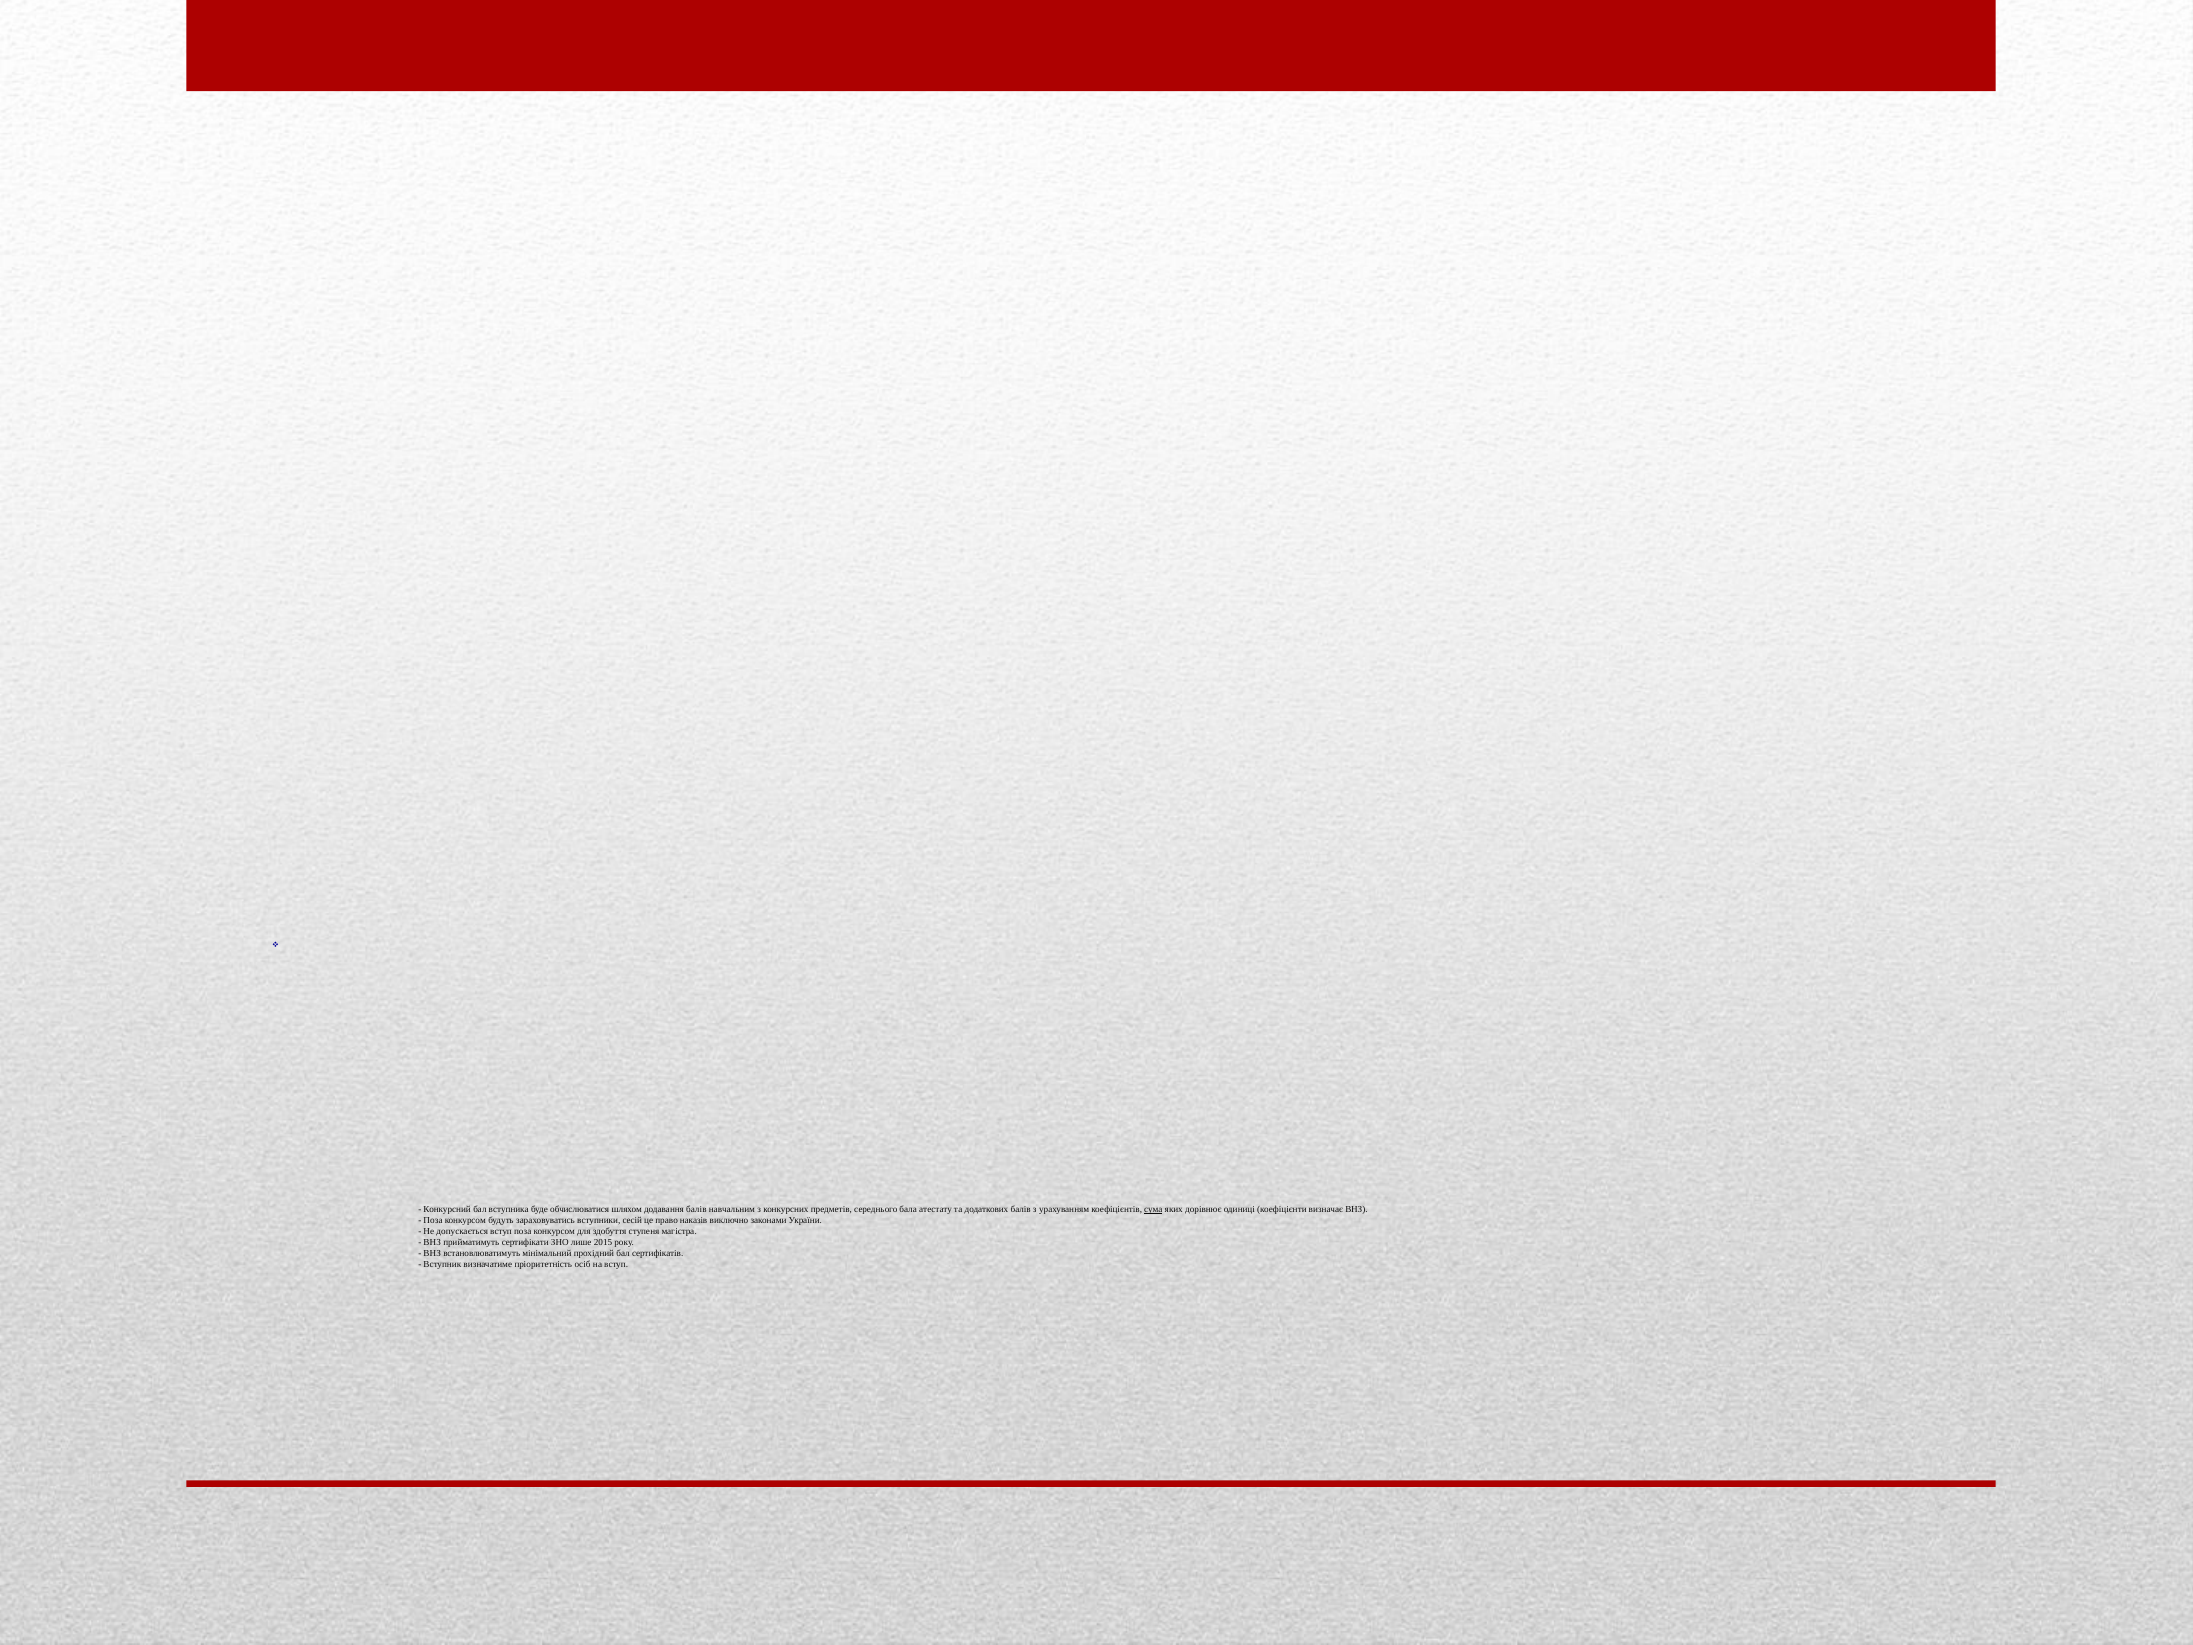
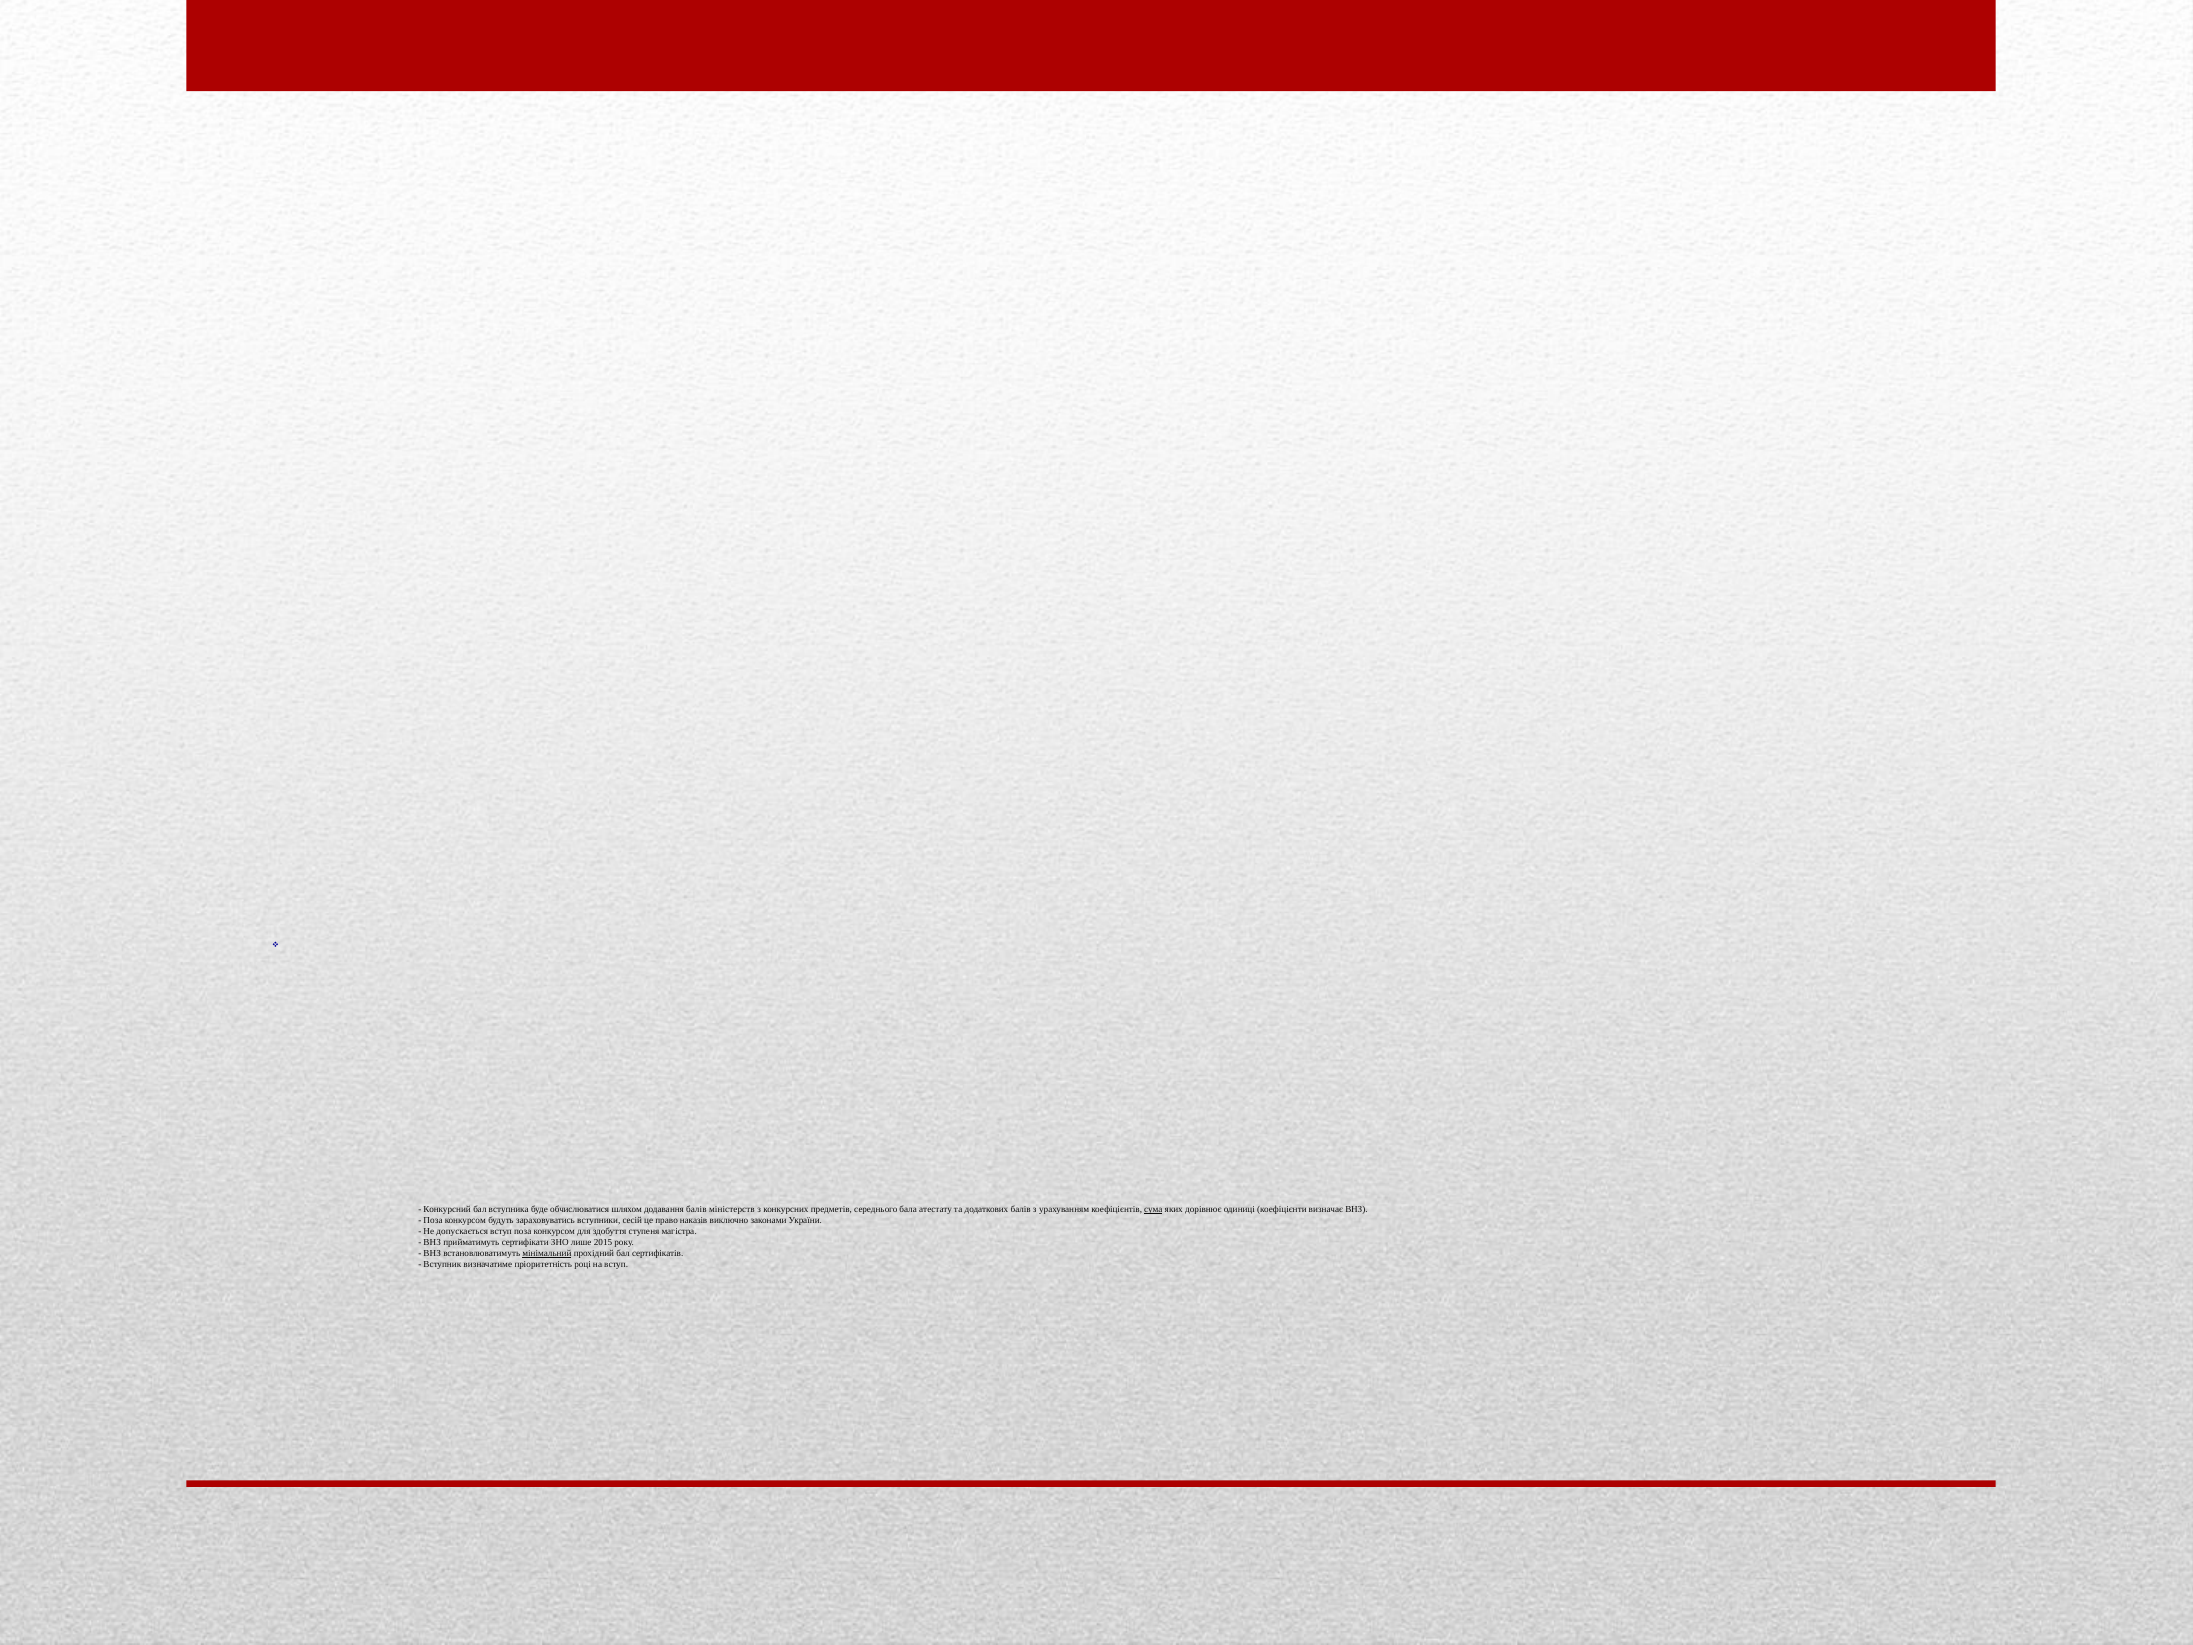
навчальним: навчальним -> міністерств (732, 1209)
мінімальний underline: none -> present (547, 1253)
осіб: осіб -> році (583, 1264)
